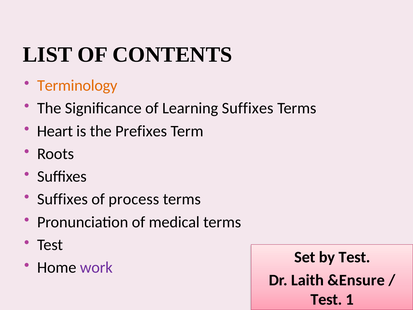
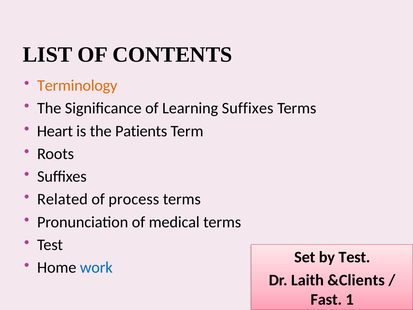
Prefixes: Prefixes -> Patients (141, 131)
Suffixes: Suffixes -> Related (62, 199)
work colour: purple -> blue (96, 267)
&Ensure: &Ensure -> &Clients (356, 280)
Test: Test -> Fast (326, 299)
